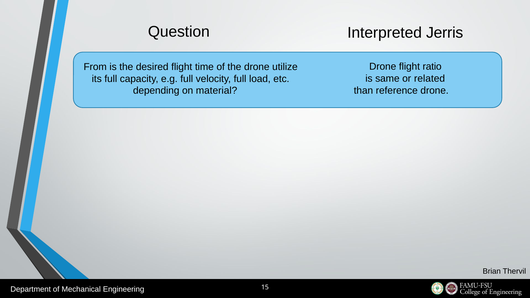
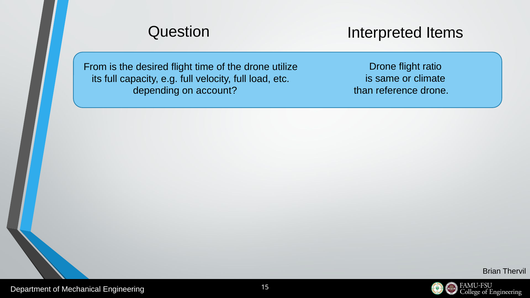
Jerris: Jerris -> Items (445, 33)
related: related -> climate (430, 79)
material: material -> account (217, 91)
